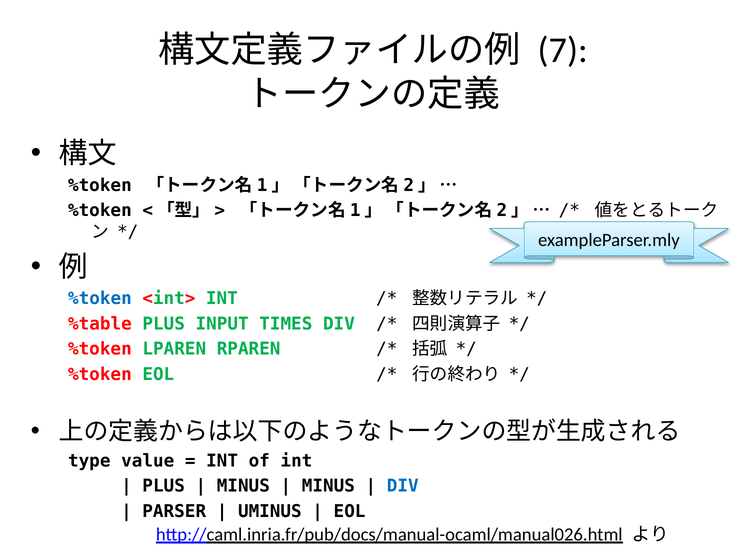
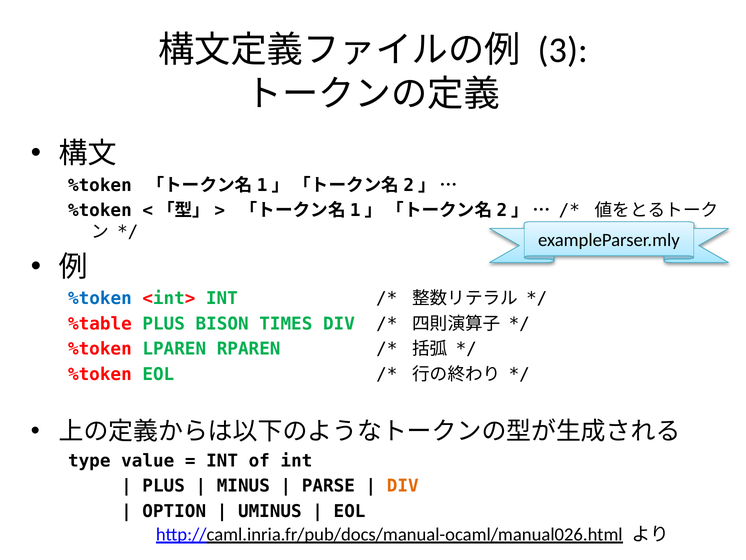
7: 7 -> 3 (563, 50)
INPUT: INPUT -> BISON (222, 324)
MINUS: MINUS -> PARSE (328, 486)
DIV colour: blue -> orange (403, 486)
PARSER: PARSER -> OPTION (174, 511)
